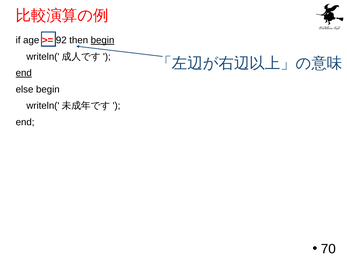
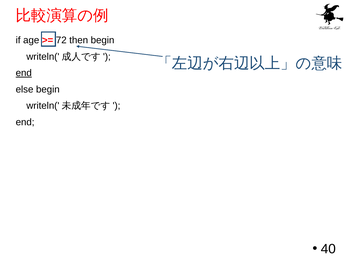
92: 92 -> 72 (61, 40)
begin underline: present -> none (103, 40)
70: 70 -> 40 (328, 249)
